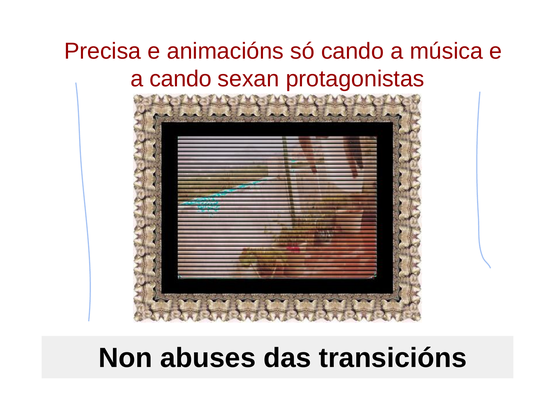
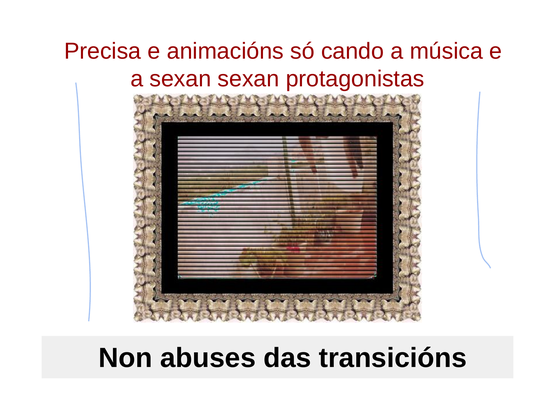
a cando: cando -> sexan (180, 79)
